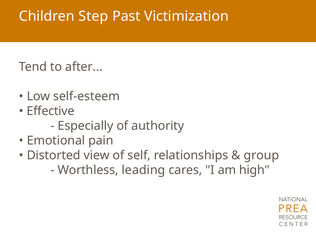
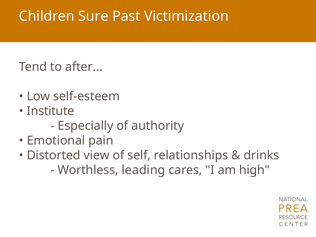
Step: Step -> Sure (93, 16)
Effective: Effective -> Institute (51, 111)
group: group -> drinks (261, 155)
